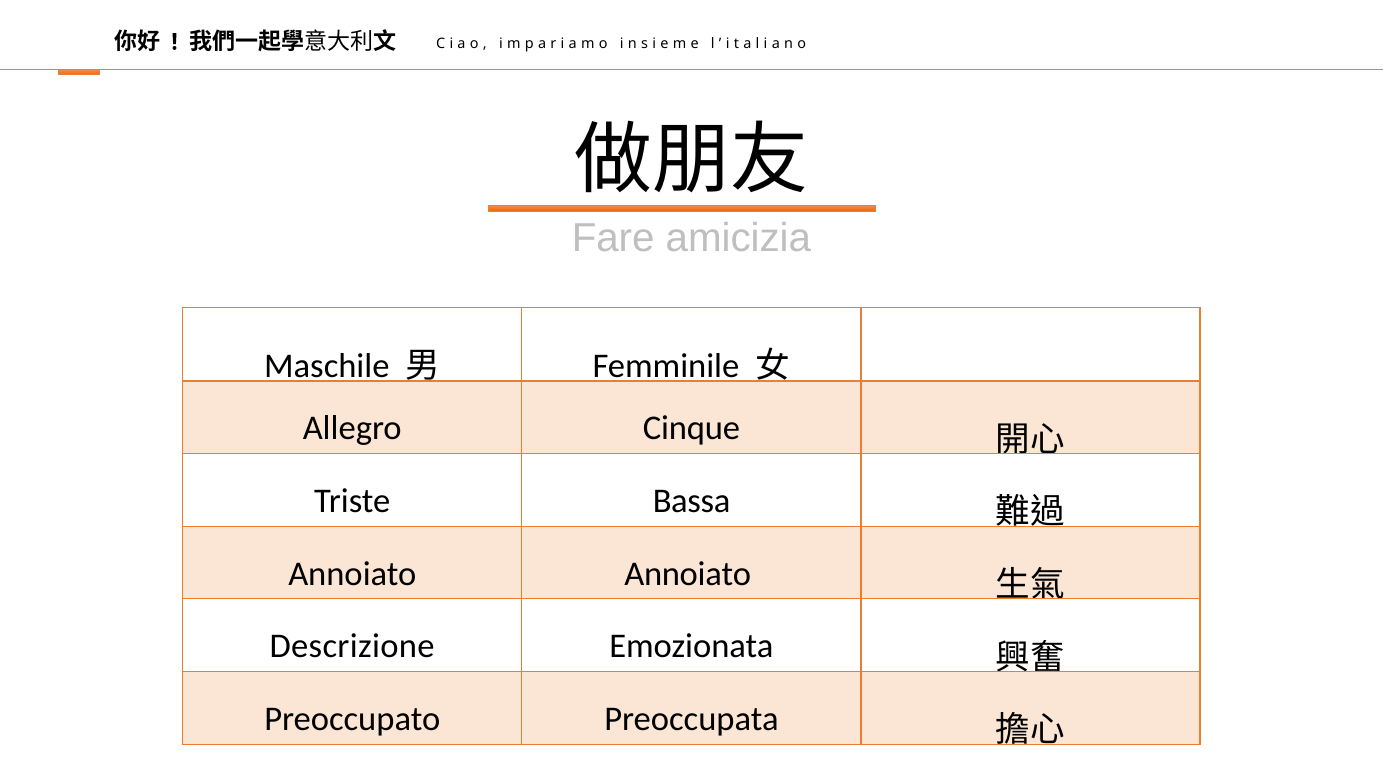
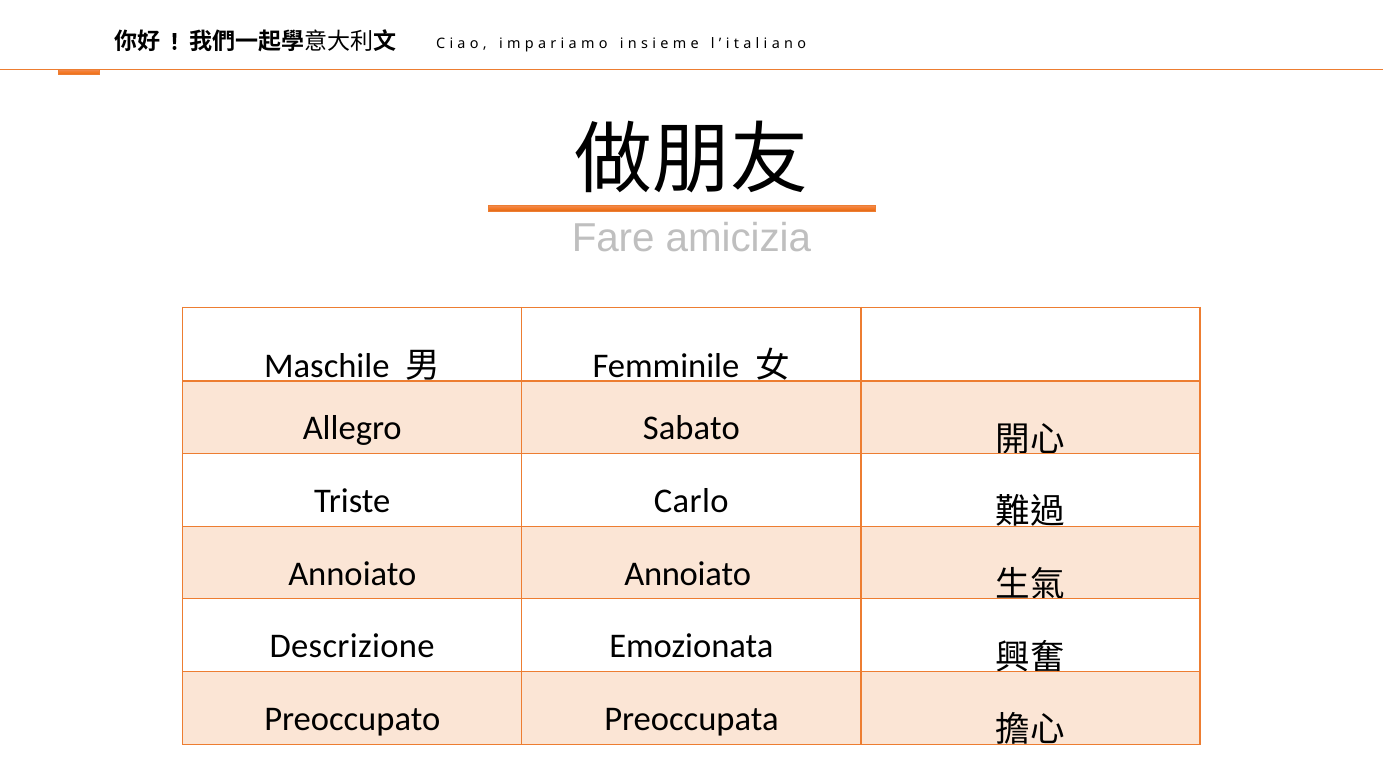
Cinque: Cinque -> Sabato (691, 429)
Bassa: Bassa -> Carlo (691, 501)
